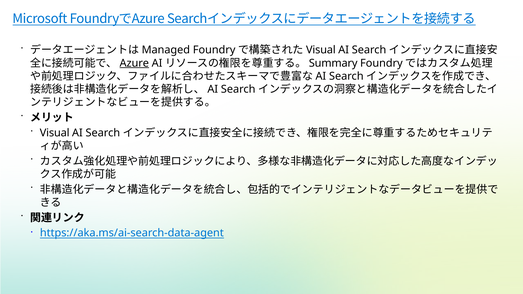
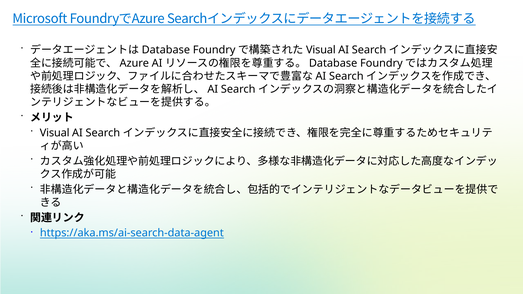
Managed: Managed -> Database (166, 50)
Azure underline: present -> none (134, 63)
Summary: Summary -> Database (333, 63)
